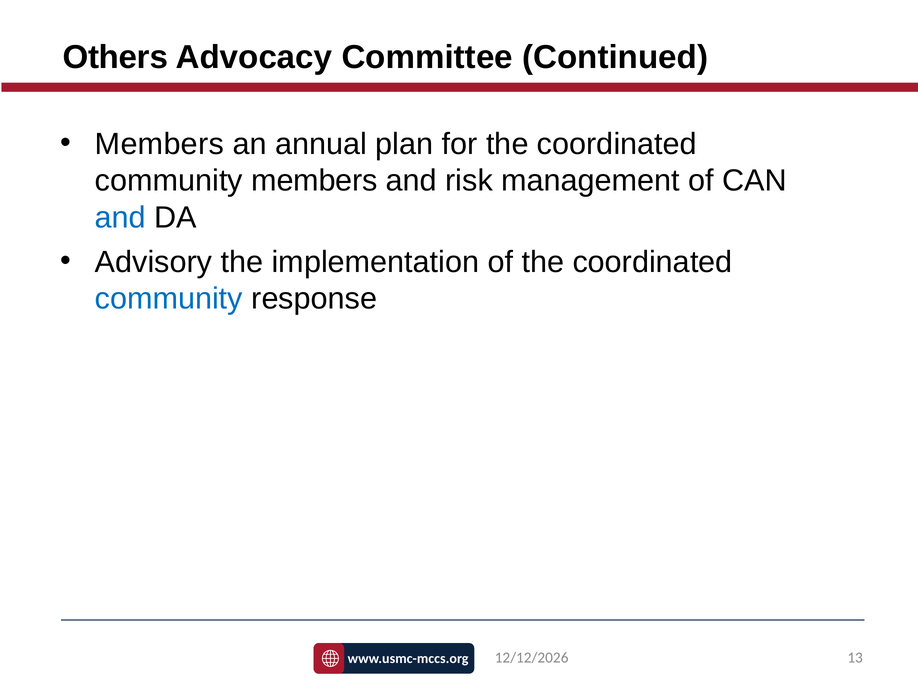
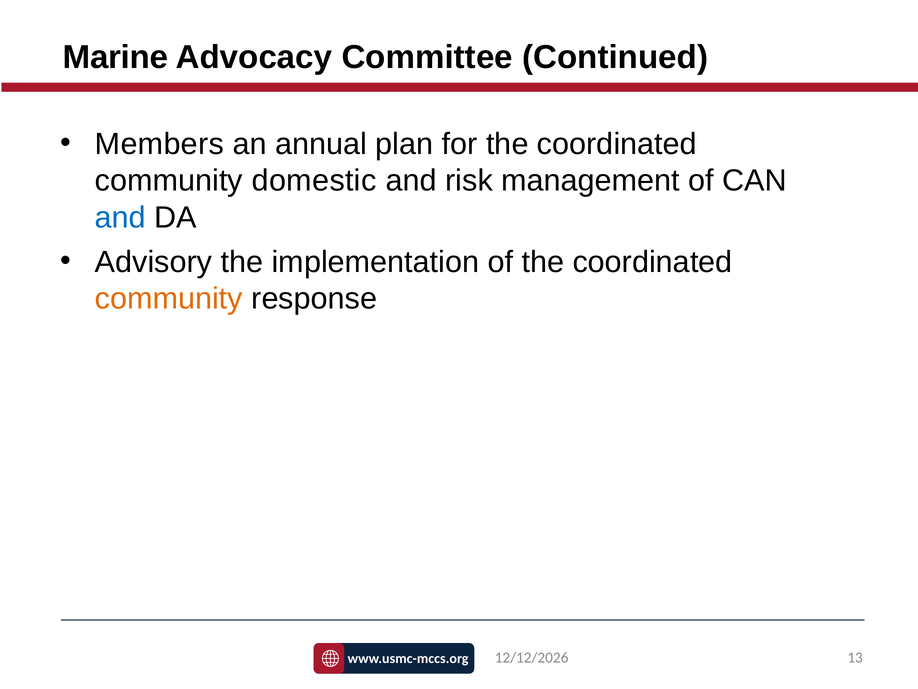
Others: Others -> Marine (115, 57)
community members: members -> domestic (314, 181)
community colour: blue -> orange (169, 298)
